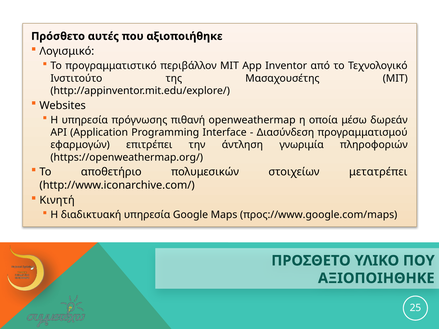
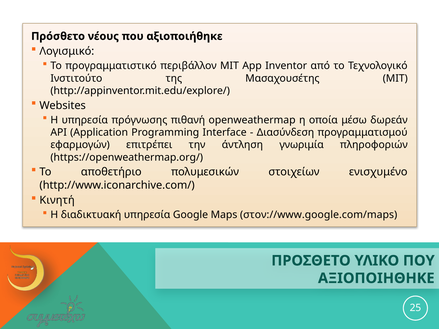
αυτές: αυτές -> νέους (103, 36)
μετατρέπει: μετατρέπει -> ενισχυμένο (378, 172)
προς://www.google.com/maps: προς://www.google.com/maps -> στον://www.google.com/maps (319, 215)
